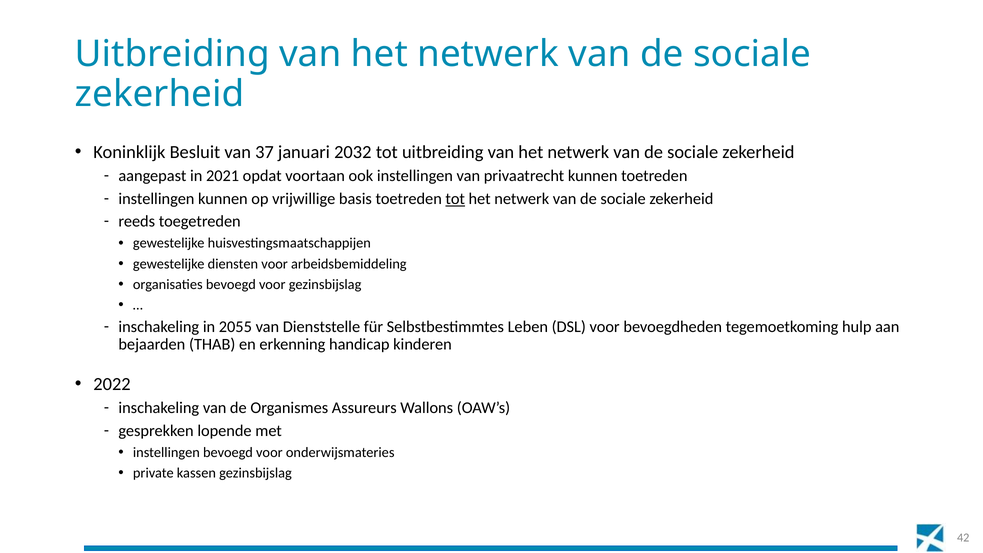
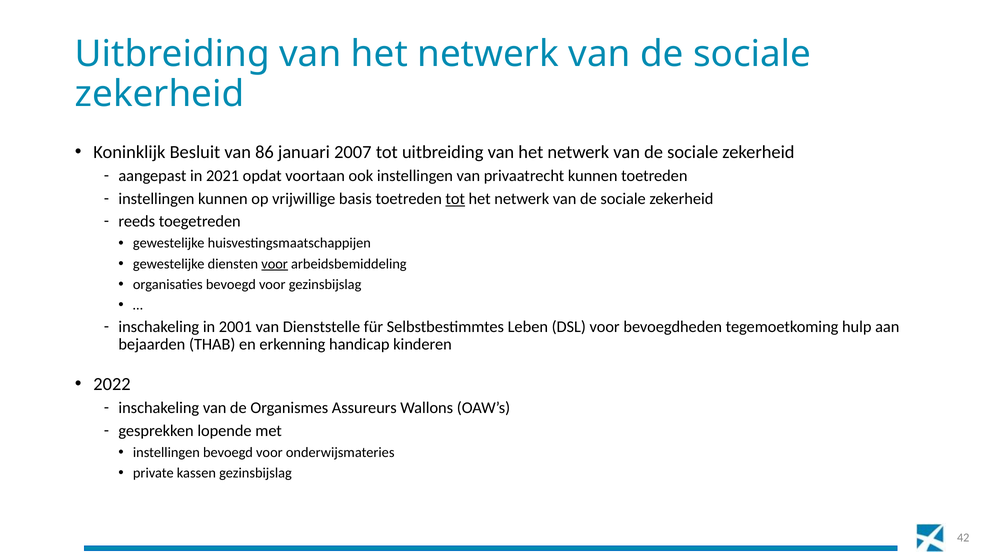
37: 37 -> 86 (264, 152)
2032: 2032 -> 2007 (353, 152)
voor underline: none -> present (275, 264)
2055: 2055 -> 2001 (235, 327)
